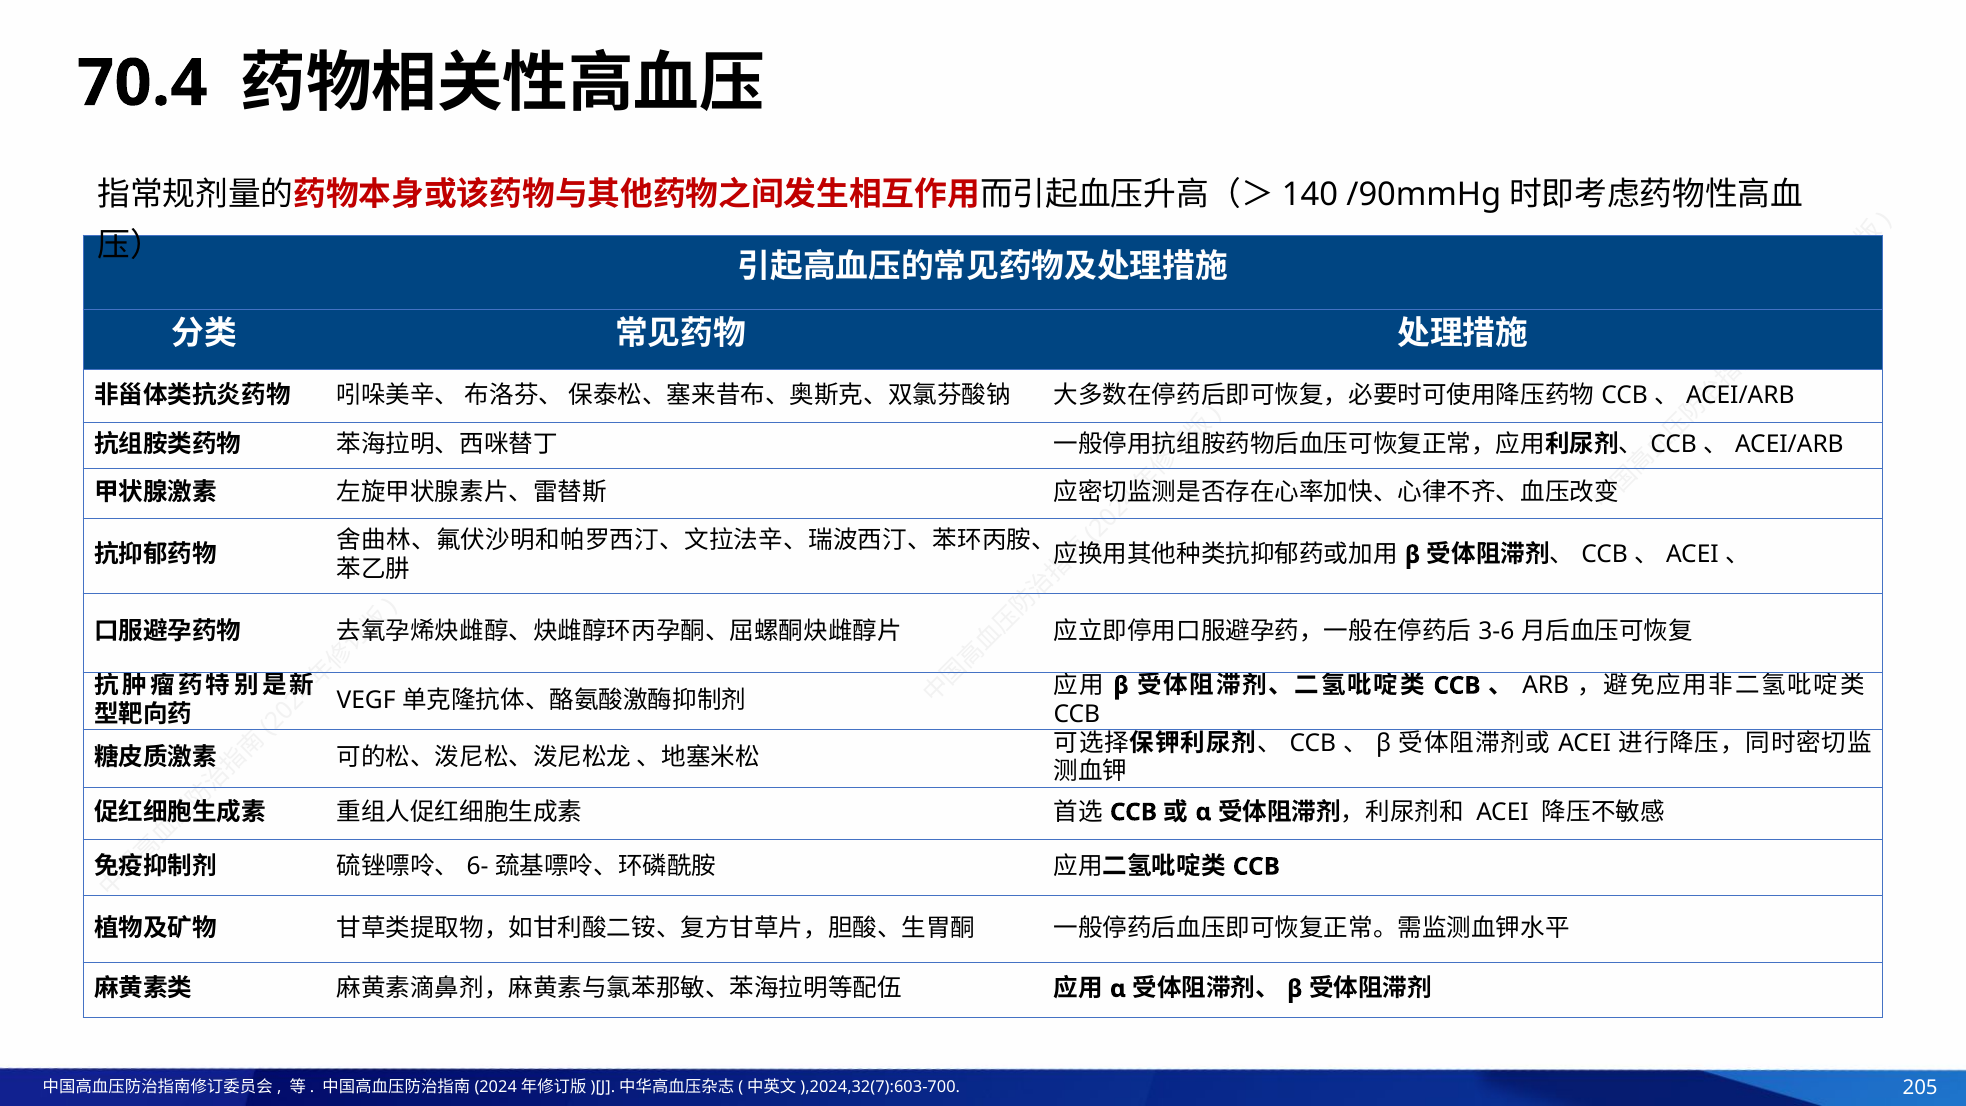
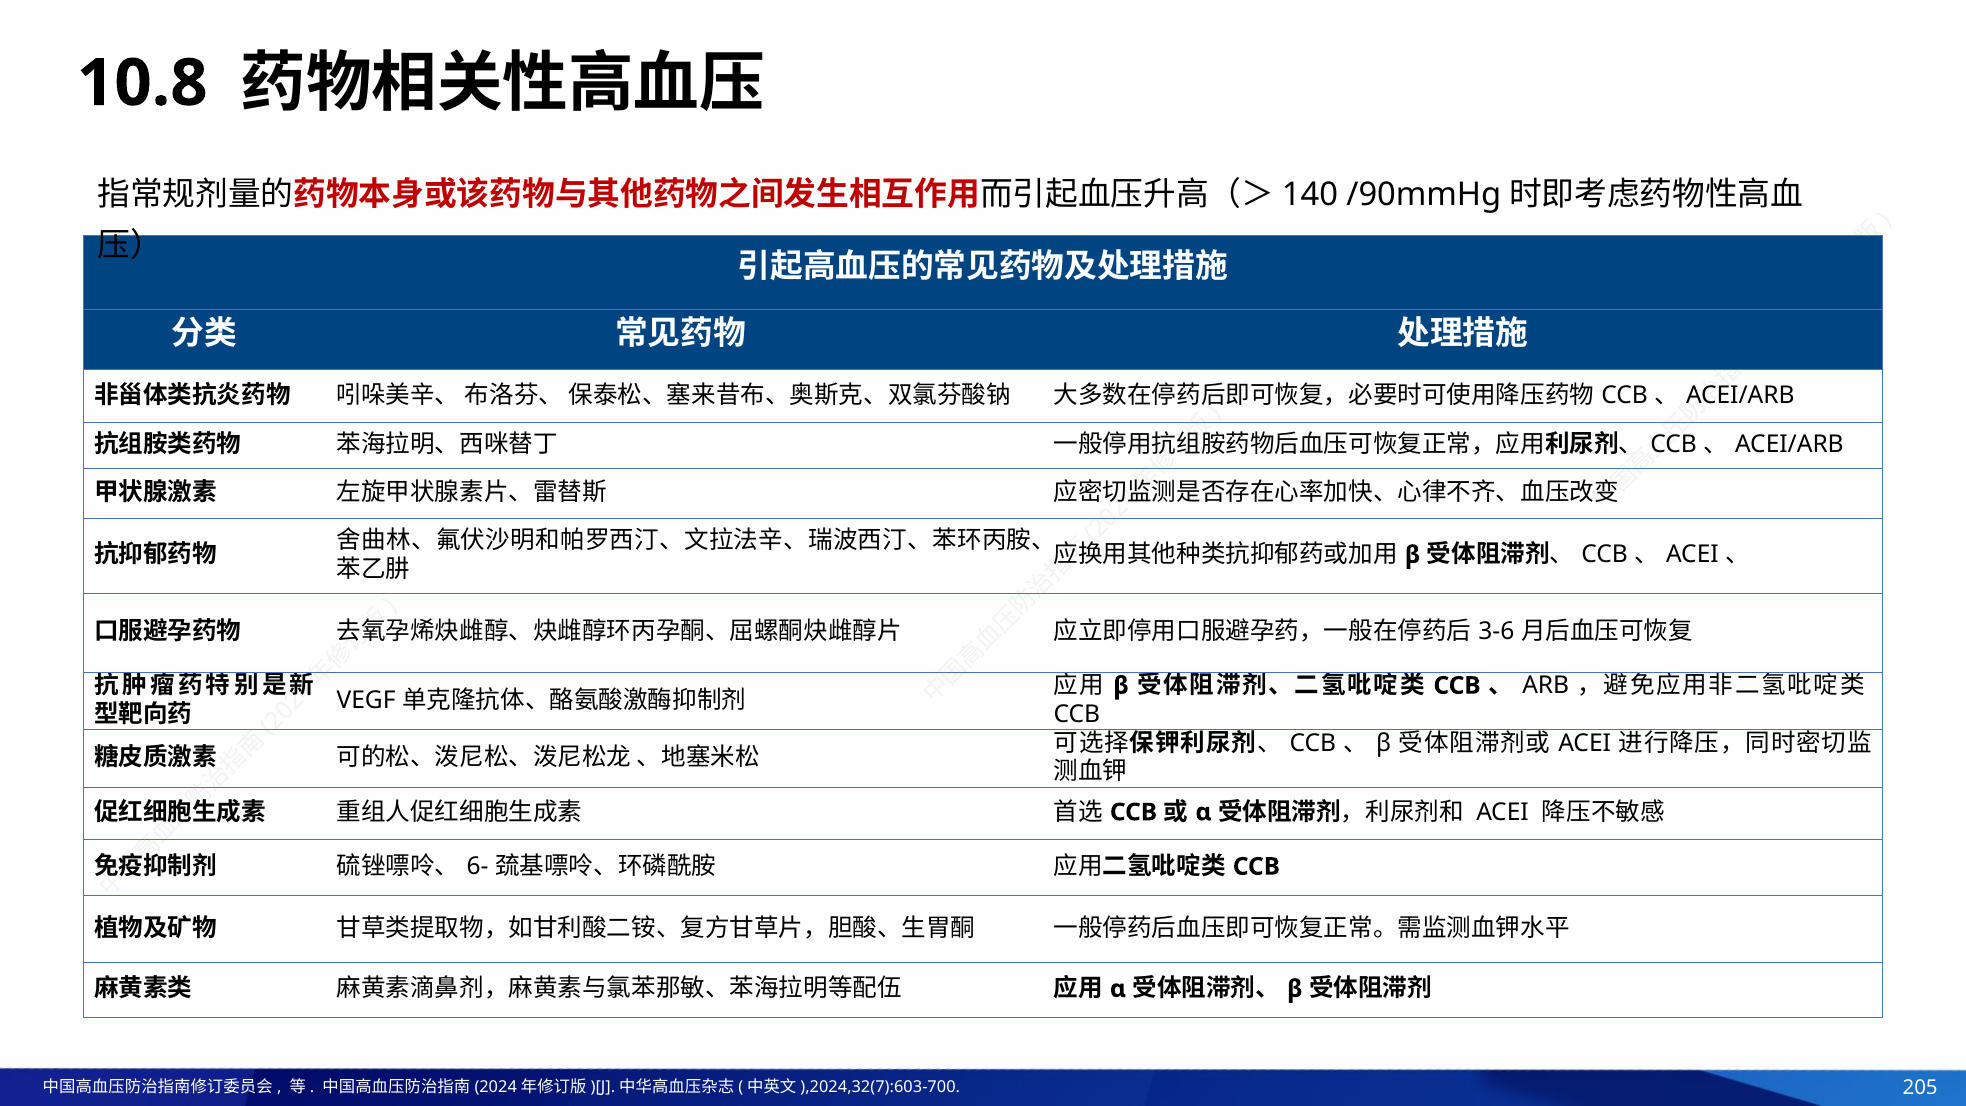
70.4: 70.4 -> 10.8 (142, 83)
